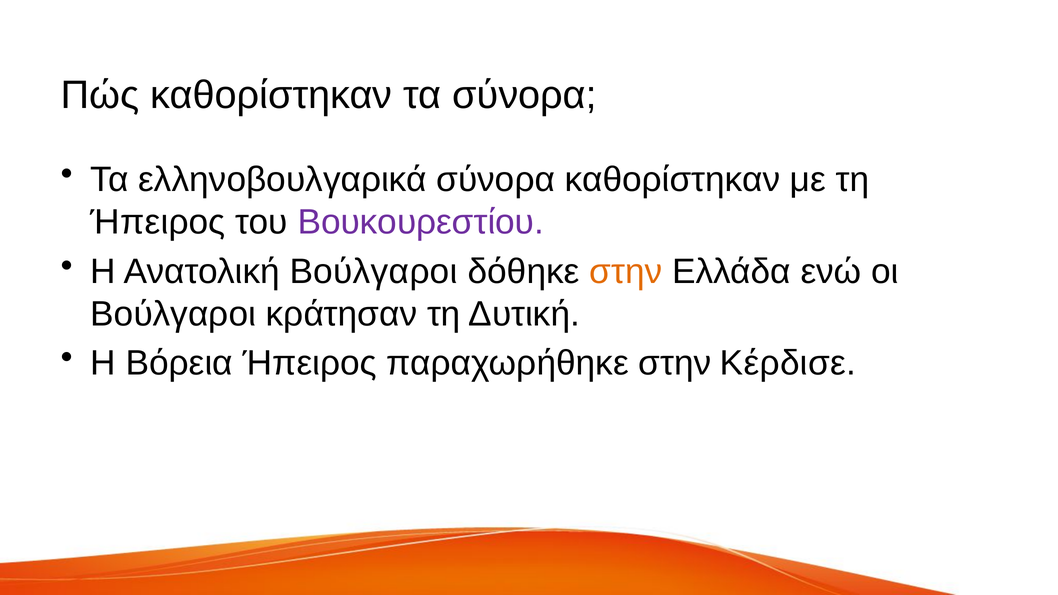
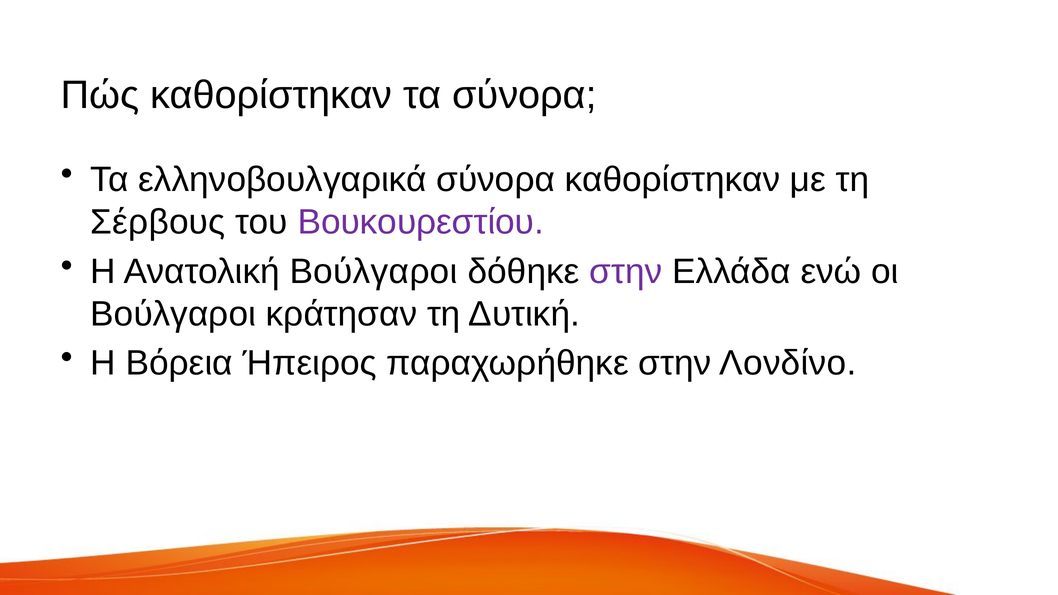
Ήπειρος: Ήπειρος -> Σέρβους (158, 222)
στην colour: orange -> purple (626, 272)
Κέρδισε: Κέρδισε -> Λονδίνο (788, 363)
